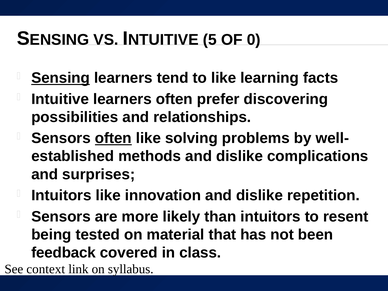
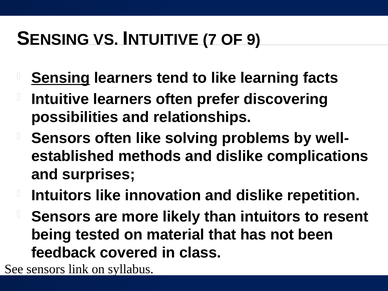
5: 5 -> 7 (210, 40)
0: 0 -> 9 (254, 40)
often underline: present -> none (113, 138)
See context: context -> sensors (46, 269)
